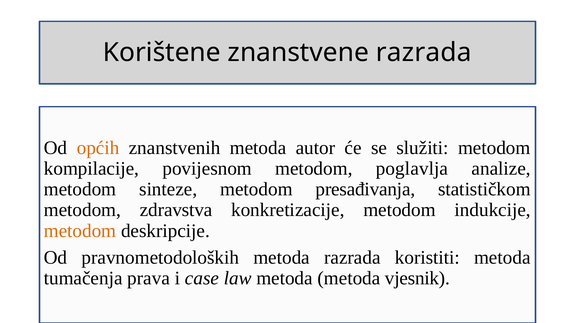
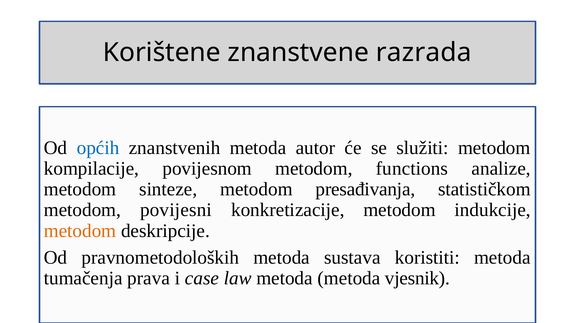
općih colour: orange -> blue (98, 148)
poglavlja: poglavlja -> functions (412, 169)
zdravstva: zdravstva -> povijesni (176, 210)
metoda razrada: razrada -> sustava (352, 258)
